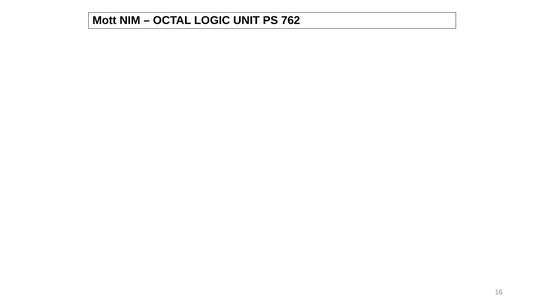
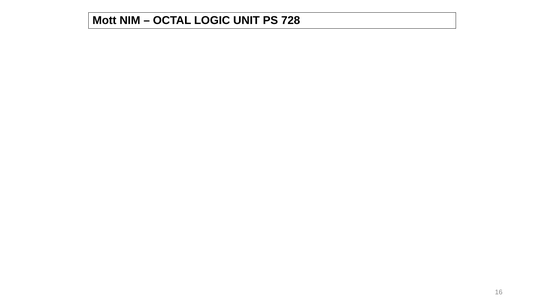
762: 762 -> 728 (291, 20)
